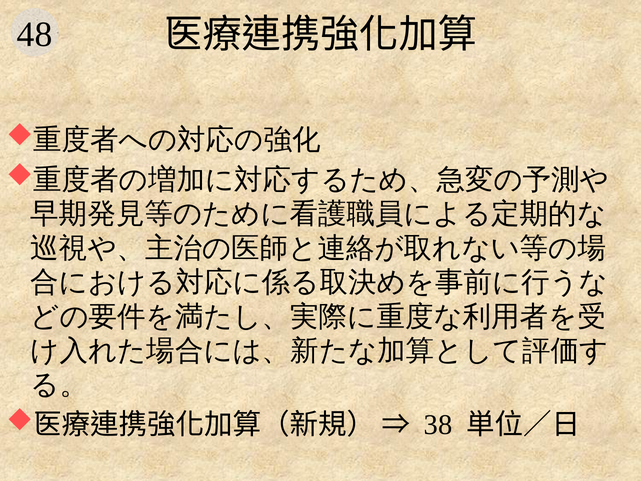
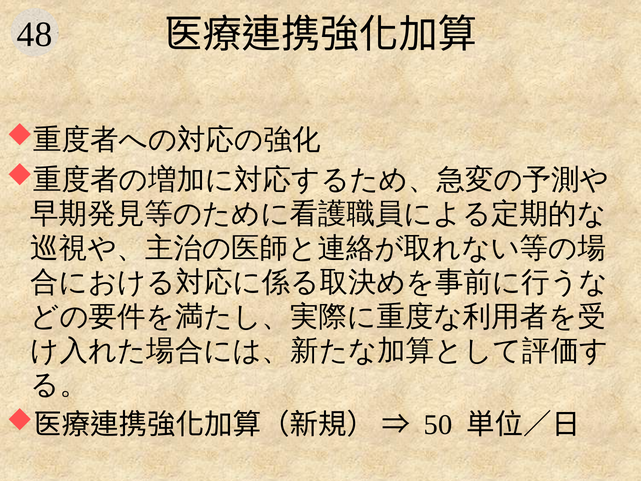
38: 38 -> 50 (438, 425)
